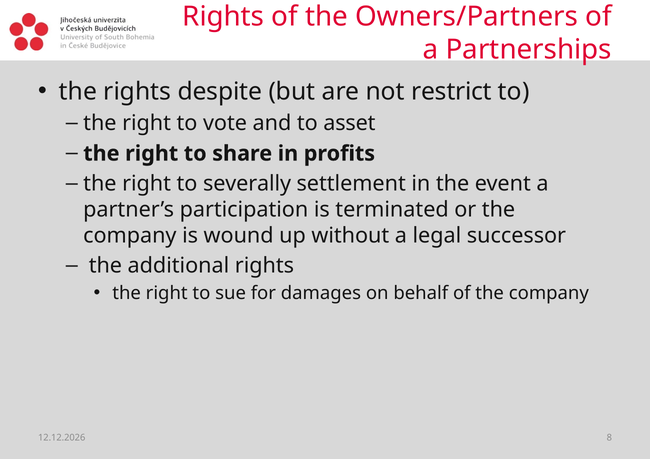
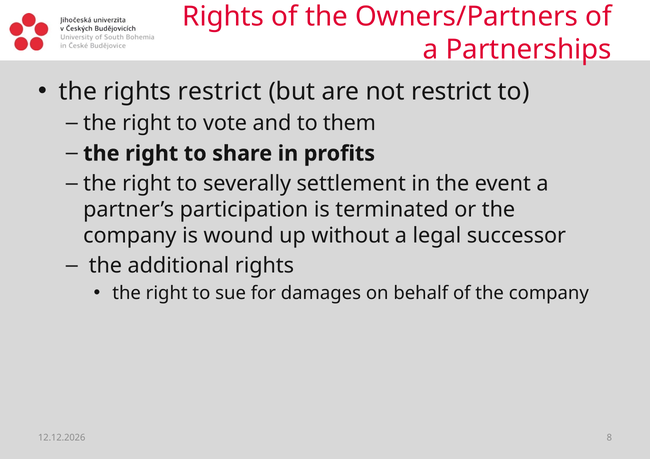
rights despite: despite -> restrict (220, 92)
asset: asset -> them (349, 123)
